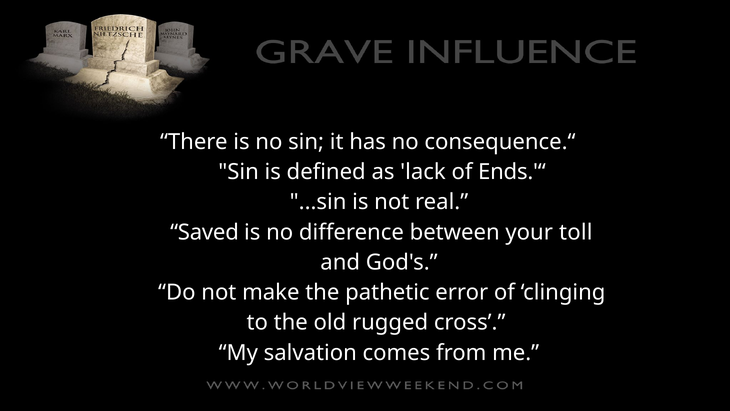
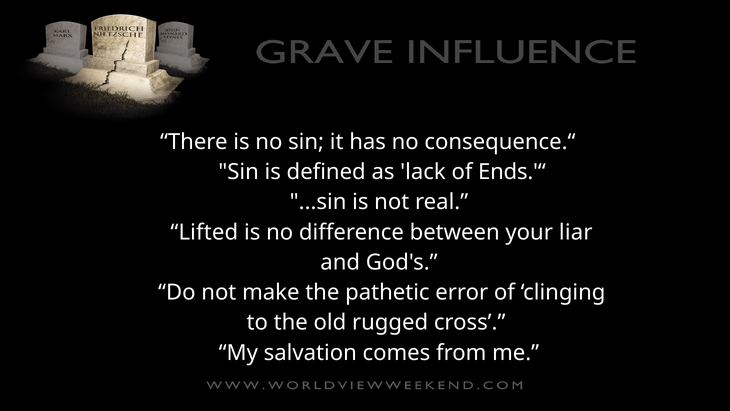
Saved: Saved -> Lifted (204, 232)
toll: toll -> liar (576, 232)
